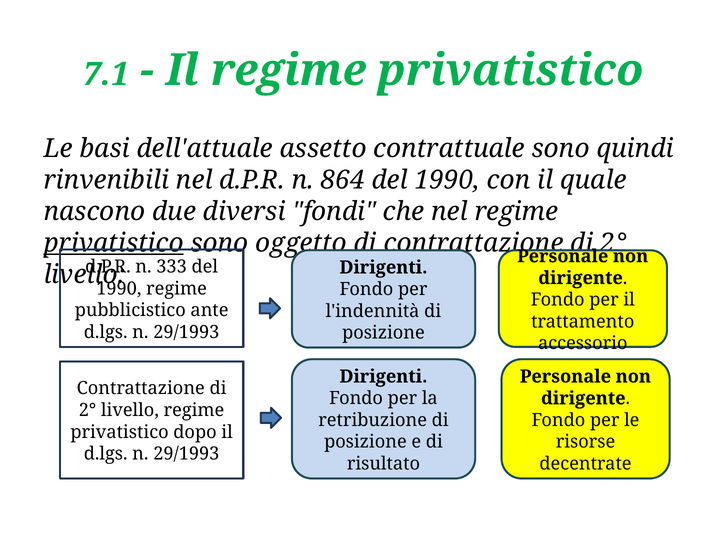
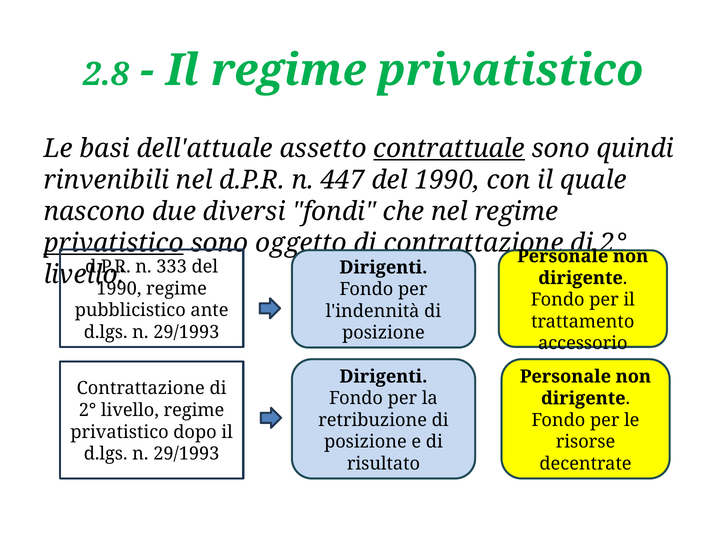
7.1: 7.1 -> 2.8 (106, 74)
contrattuale underline: none -> present (449, 149)
864: 864 -> 447 (343, 180)
